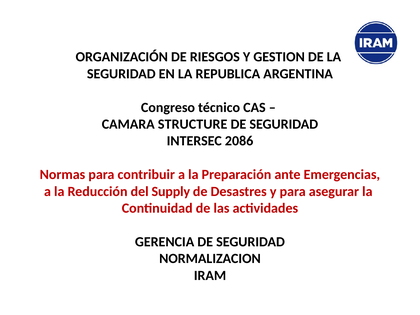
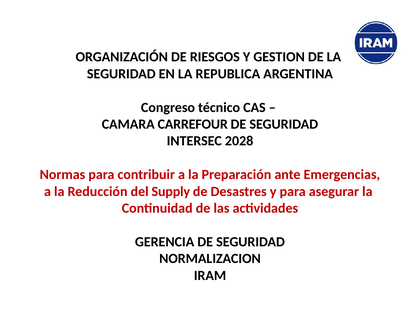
STRUCTURE: STRUCTURE -> CARREFOUR (193, 124)
2086: 2086 -> 2028 (239, 141)
